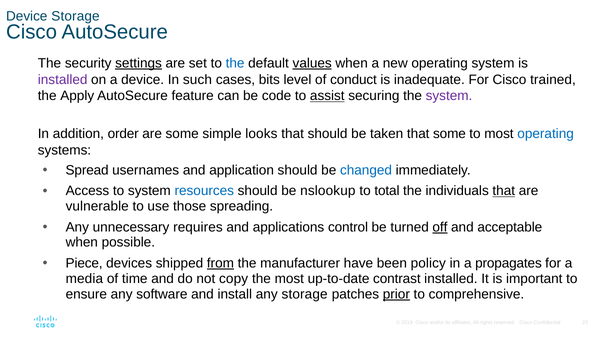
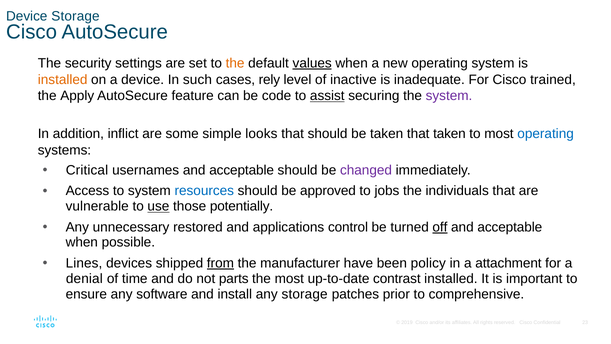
settings underline: present -> none (139, 63)
the colour: blue -> orange (235, 63)
installed colour: purple -> orange (63, 79)
bits: bits -> rely (269, 79)
conduct: conduct -> inactive (353, 79)
order: order -> inflict (123, 134)
that some: some -> taken (449, 134)
Spread: Spread -> Critical (87, 170)
usernames and application: application -> acceptable (242, 170)
changed colour: blue -> purple (366, 170)
nslookup: nslookup -> approved (328, 191)
total: total -> jobs (387, 191)
that underline: present -> none (504, 191)
use underline: none -> present (158, 206)
spreading: spreading -> potentially (242, 206)
requires: requires -> restored (198, 227)
Piece: Piece -> Lines (84, 263)
propagates: propagates -> attachment (508, 263)
media: media -> denial (84, 278)
copy: copy -> parts (234, 278)
prior underline: present -> none (396, 294)
